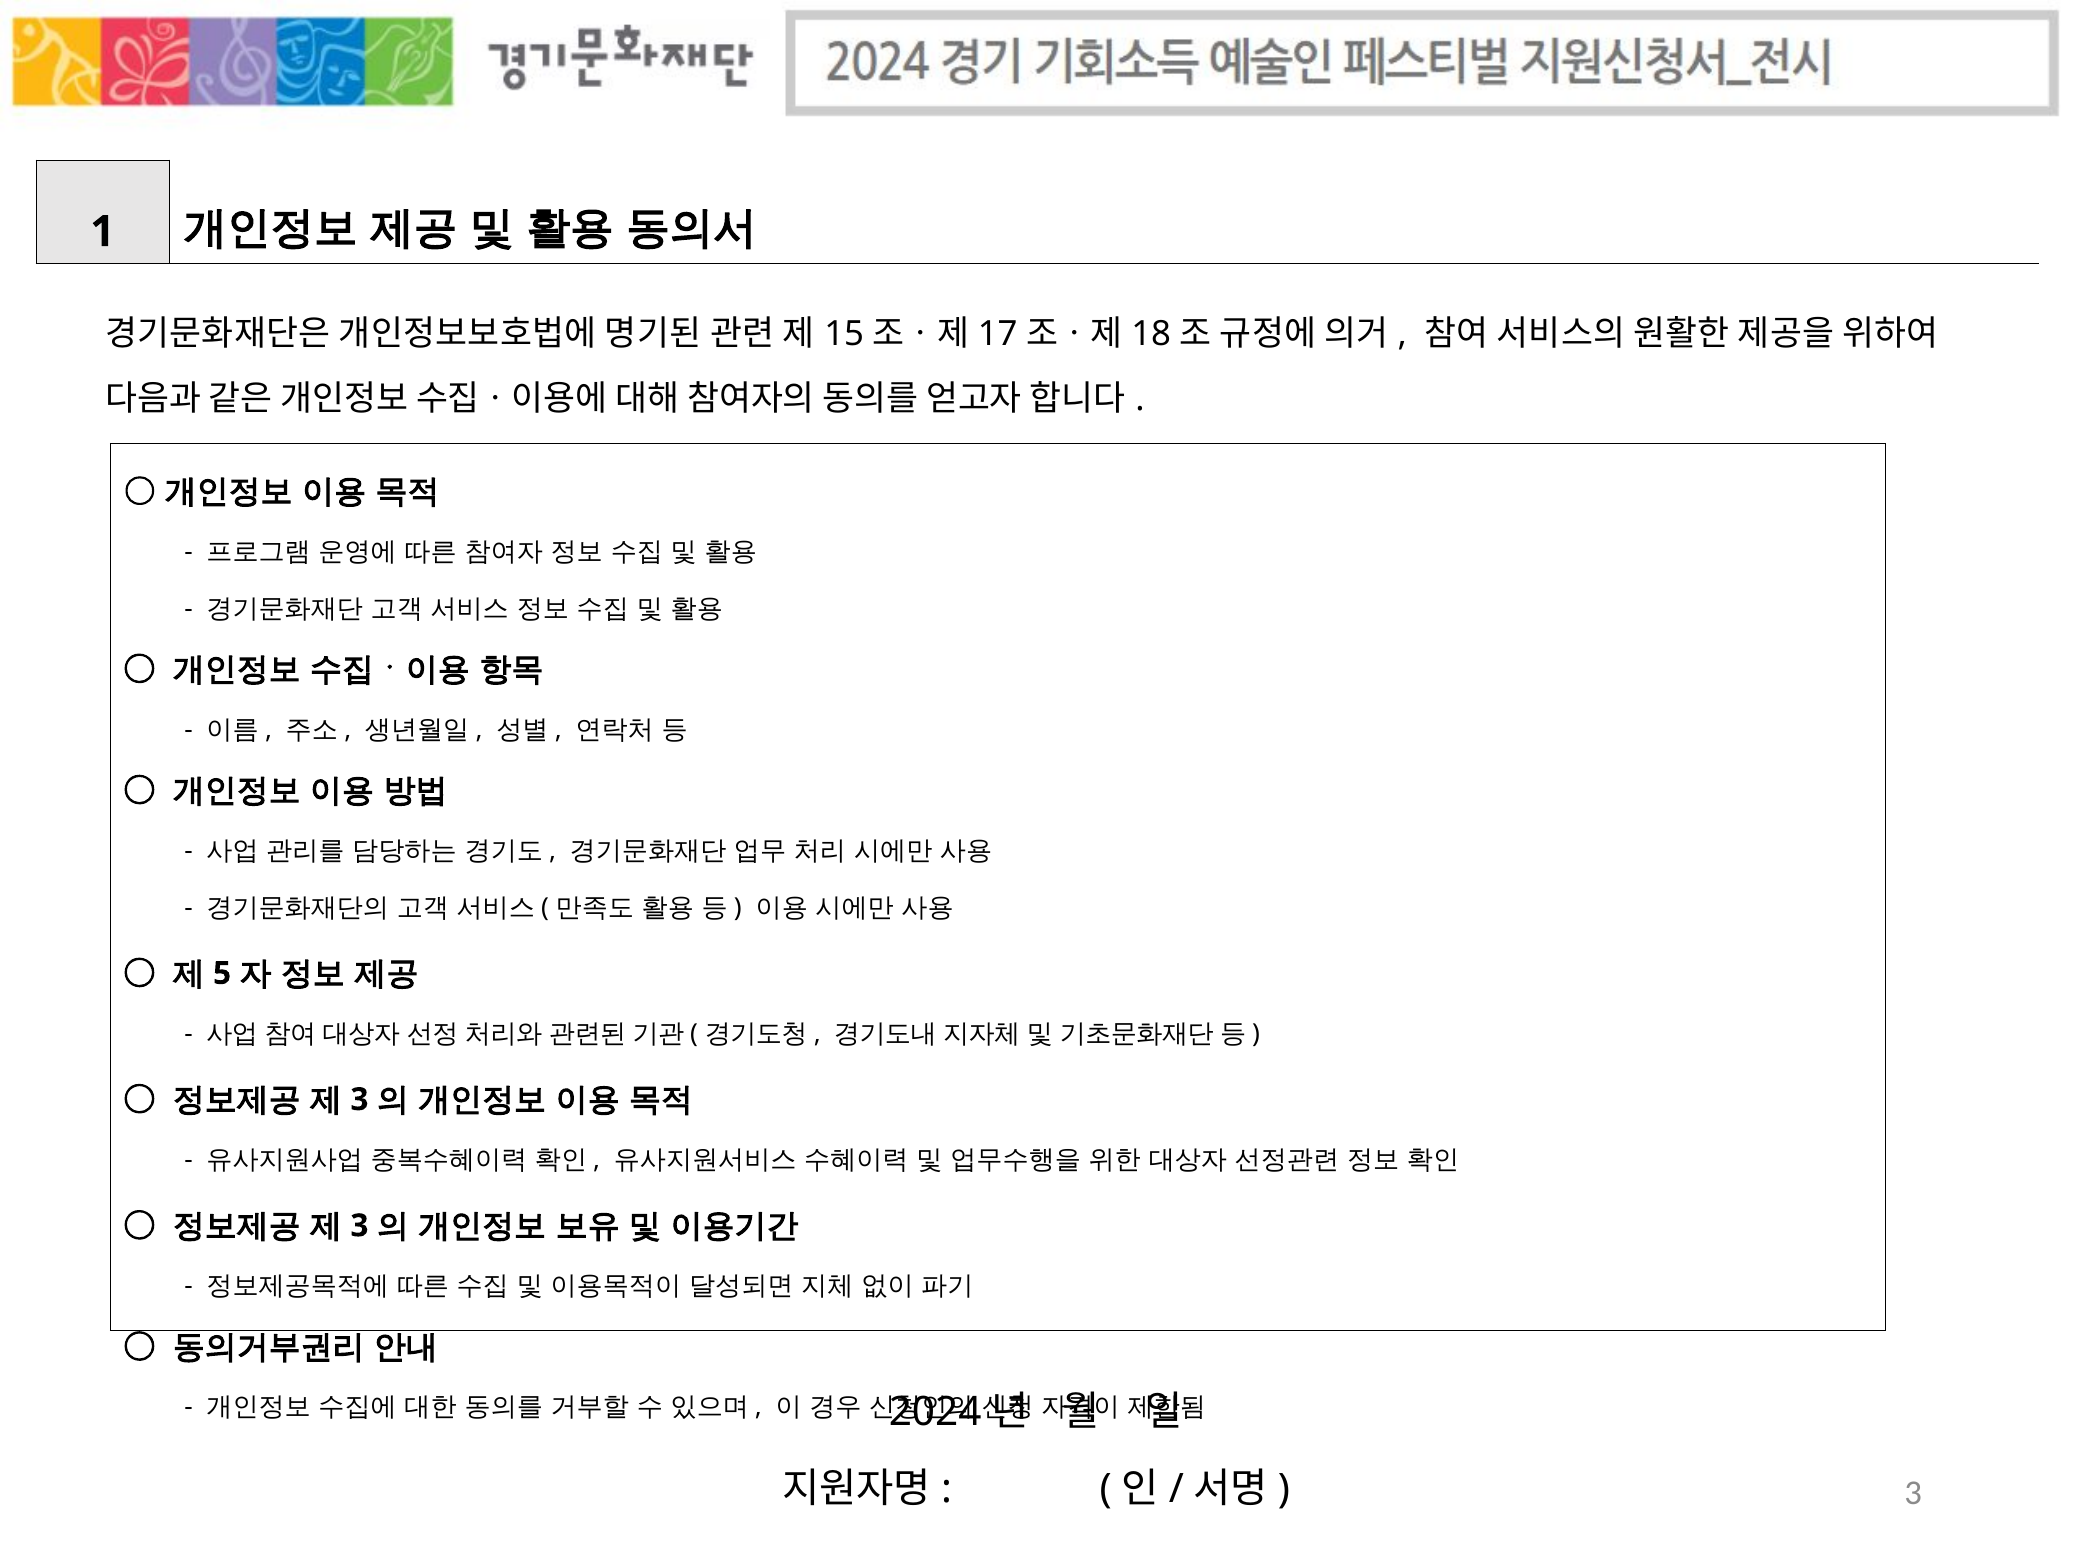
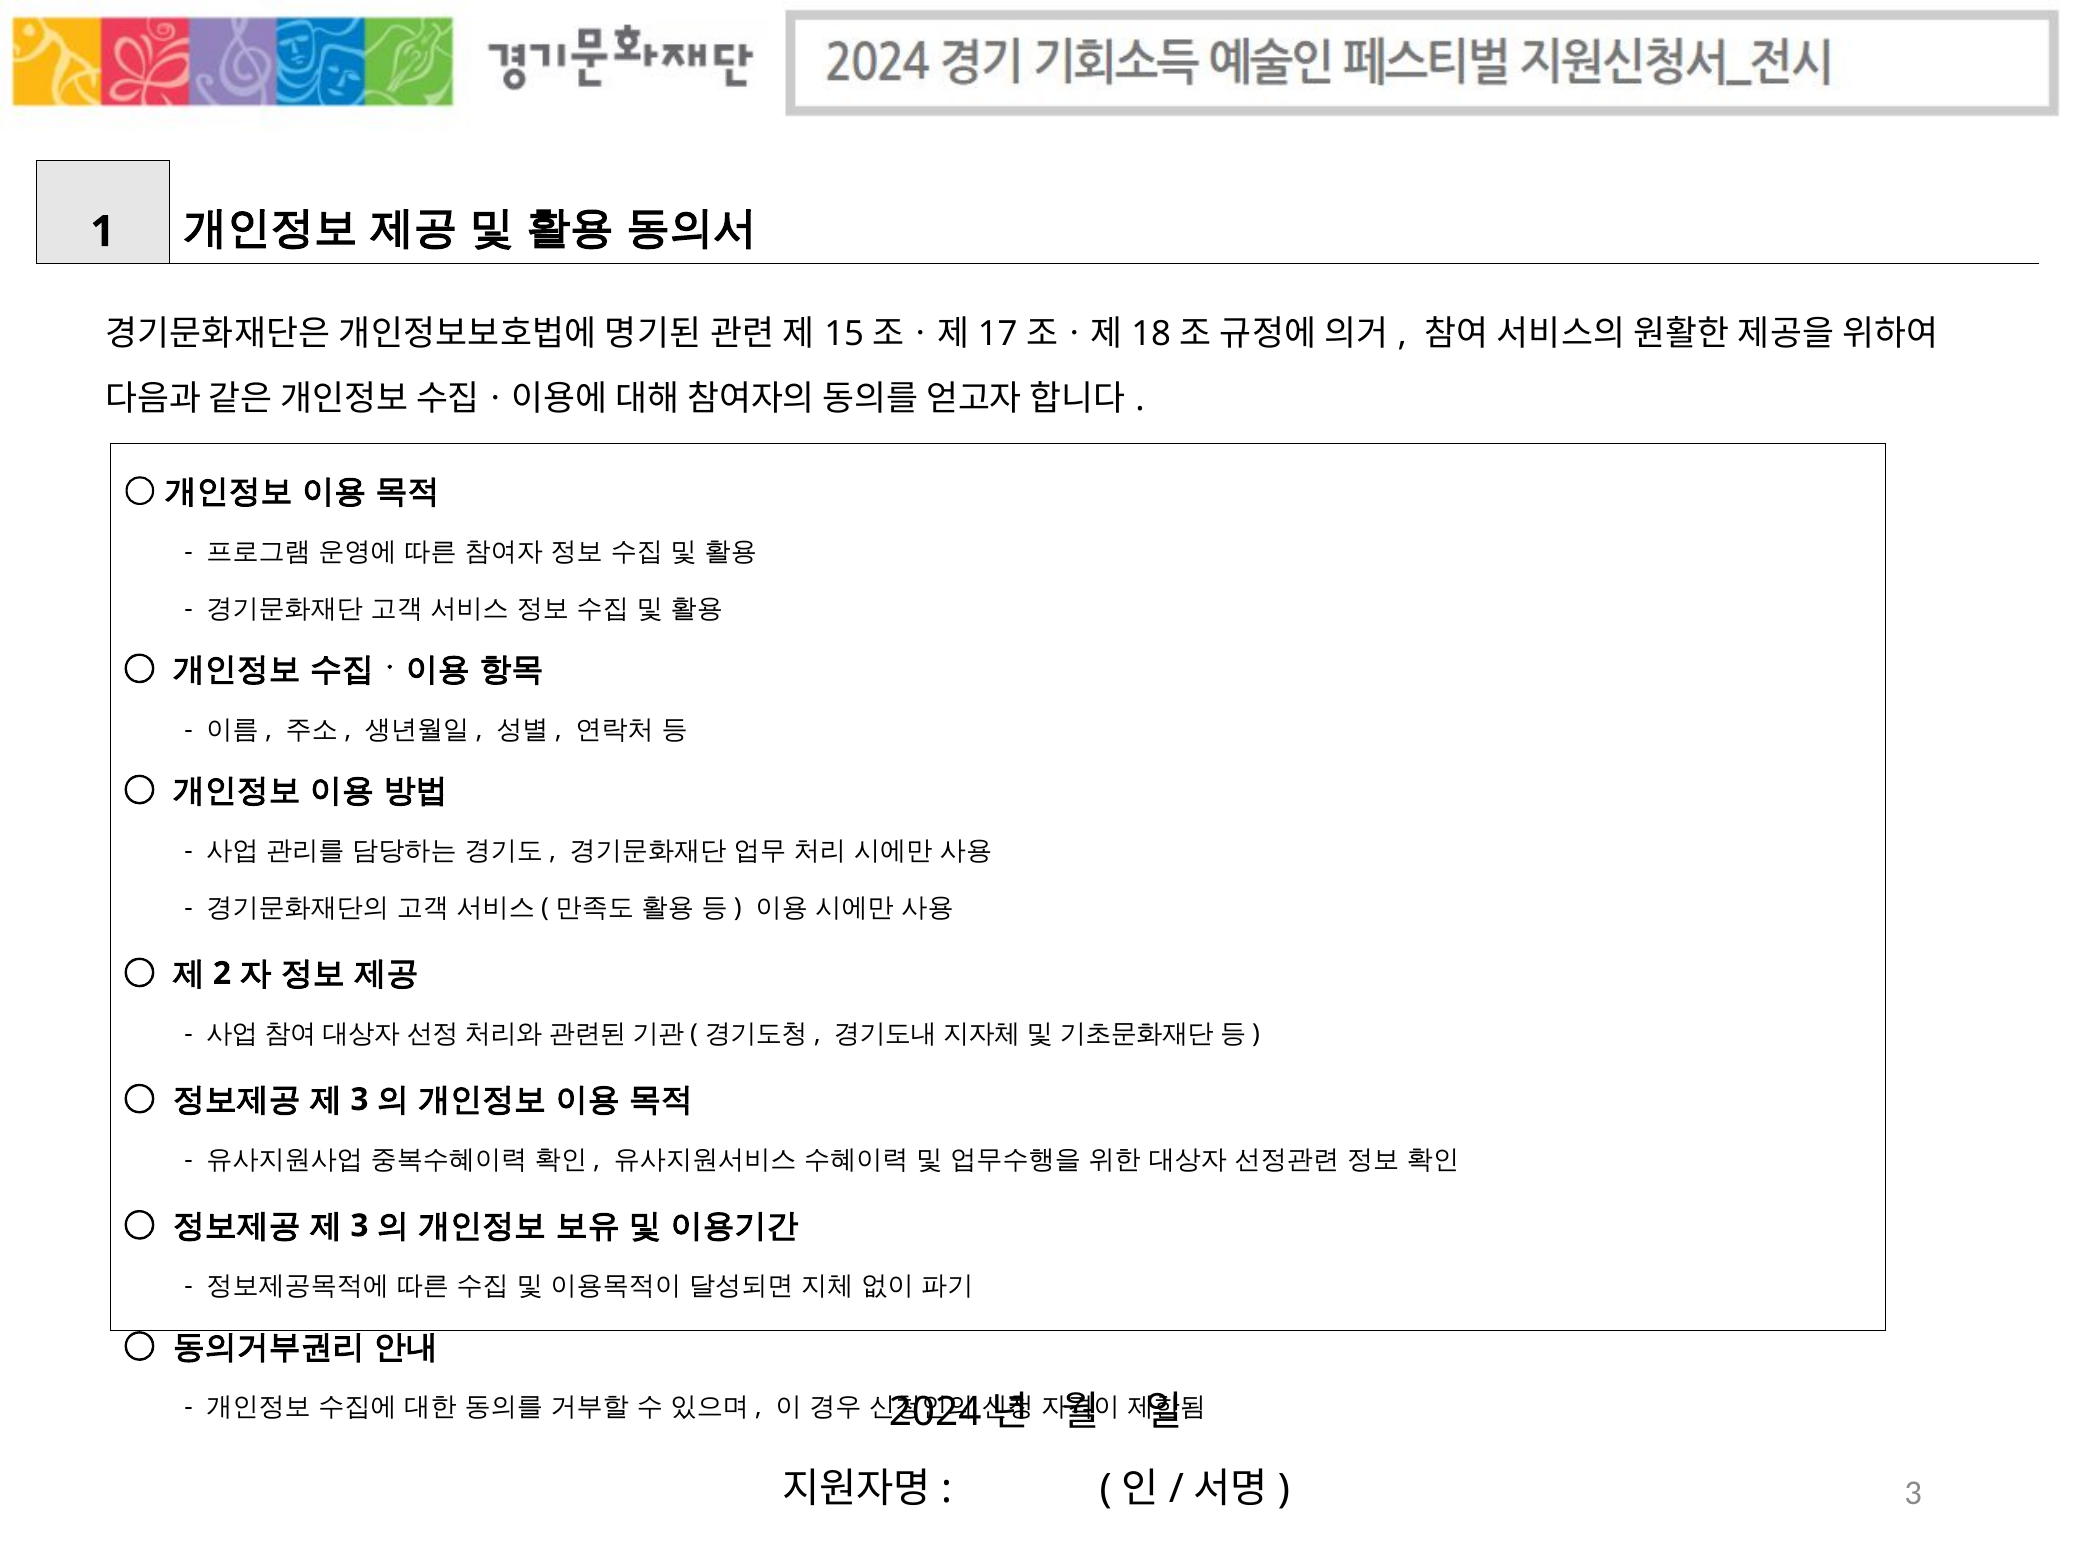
5: 5 -> 2 (222, 974)
